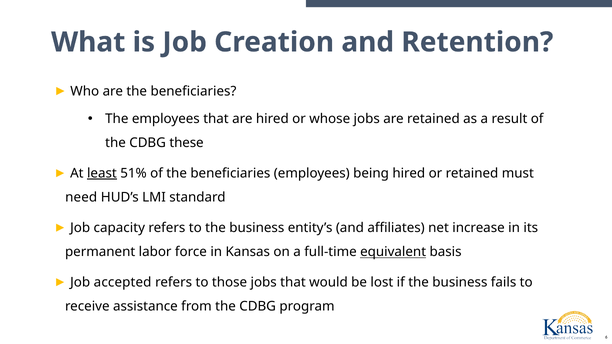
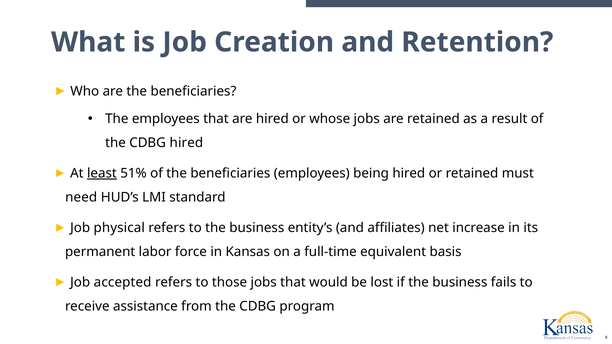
CDBG these: these -> hired (186, 143)
capacity: capacity -> physical (119, 228)
equivalent underline: present -> none (393, 252)
